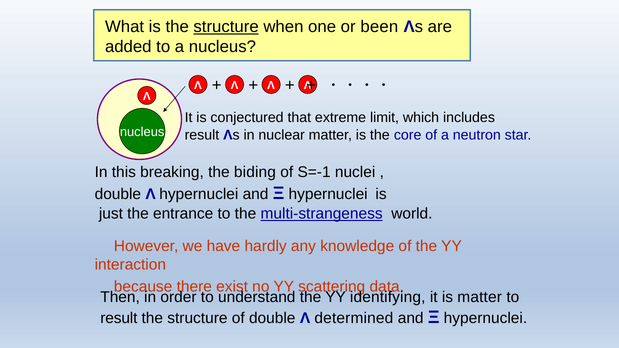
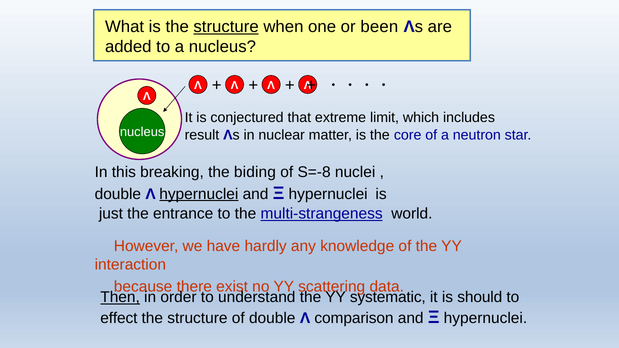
S=-1: S=-1 -> S=-8 (314, 172)
hypernuclei underline: none -> present (199, 194)
Then underline: none -> present (120, 297)
identifying: identifying -> systematic (388, 297)
is matter: matter -> should (480, 297)
result: result -> effect (119, 319)
determined: determined -> comparison (354, 319)
